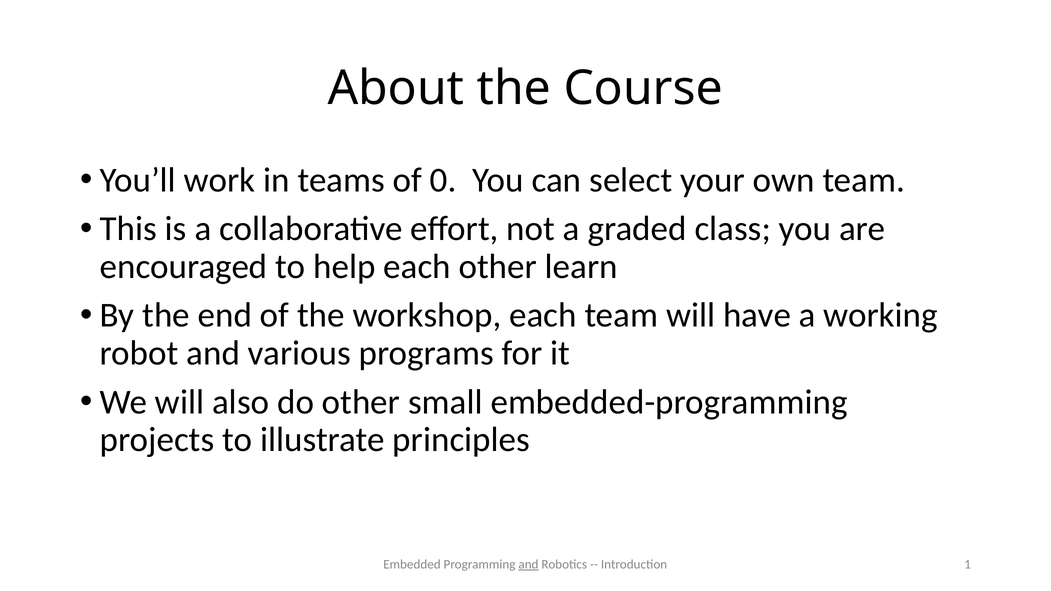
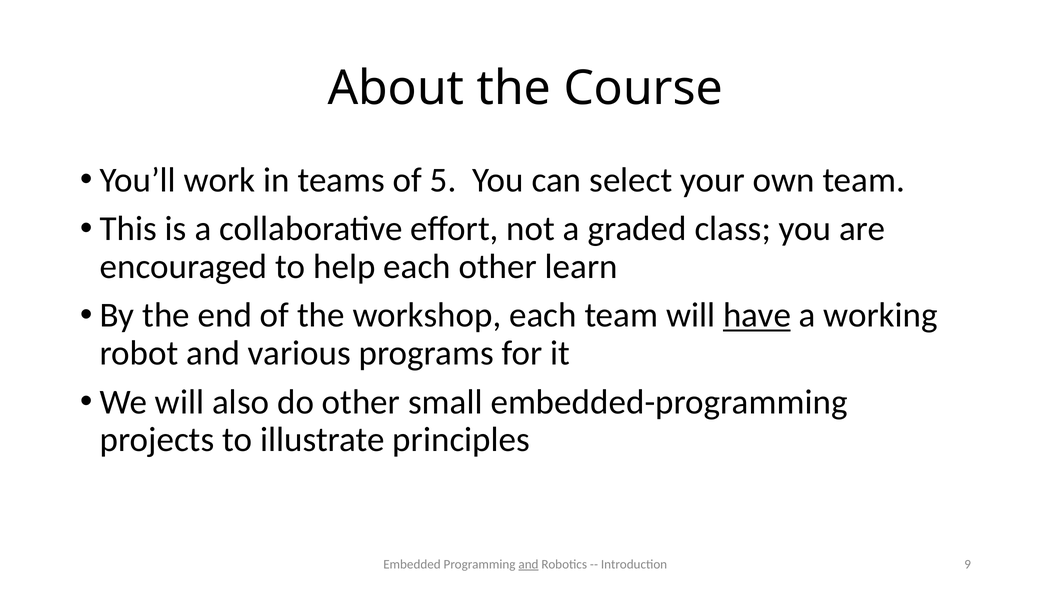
0: 0 -> 5 (443, 180)
have underline: none -> present (757, 316)
1: 1 -> 9 (968, 564)
